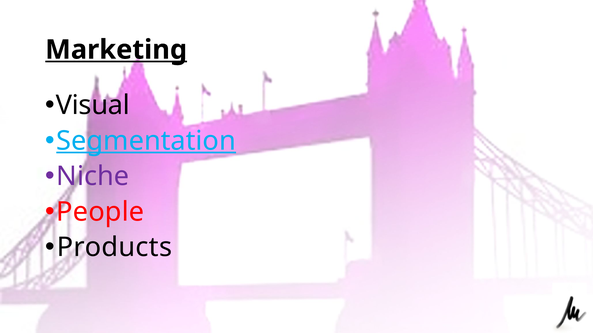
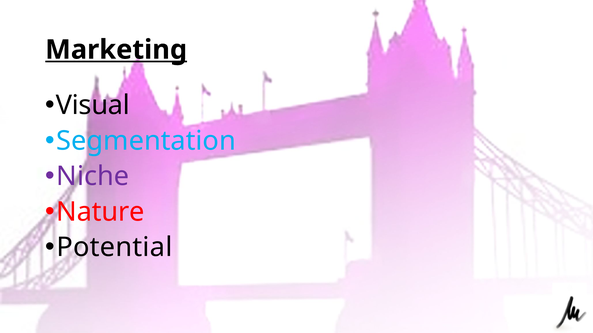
Segmentation underline: present -> none (146, 141)
People: People -> Nature (100, 212)
Products: Products -> Potential (114, 248)
